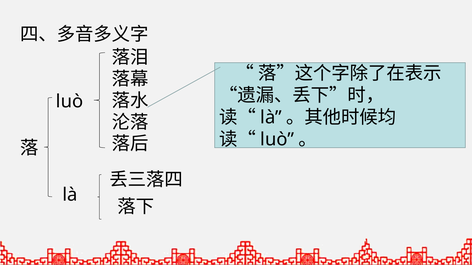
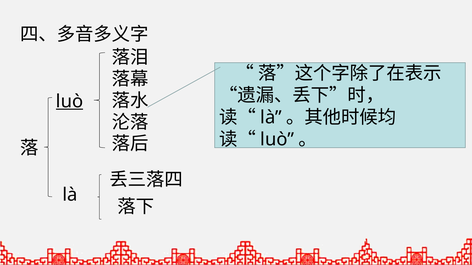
luò underline: none -> present (70, 102)
